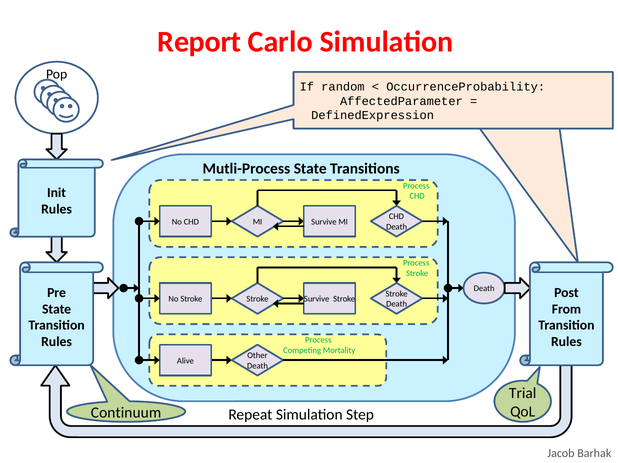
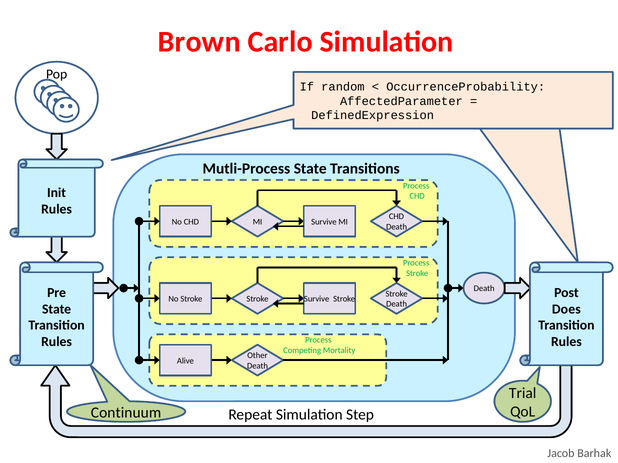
Report: Report -> Brown (199, 42)
From: From -> Does (566, 309)
